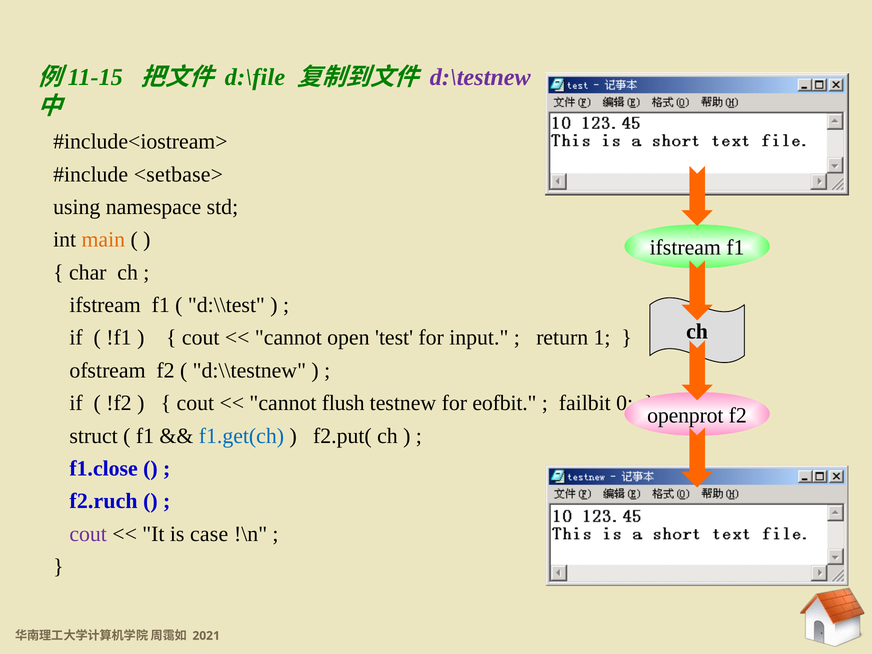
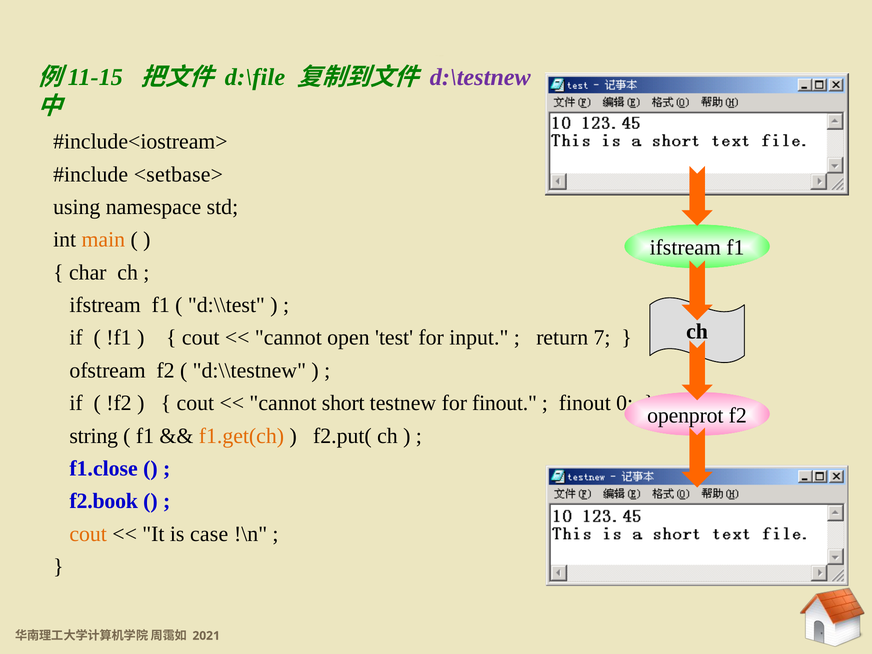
1: 1 -> 7 (602, 338)
flush: flush -> short (343, 403)
for eofbit: eofbit -> finout (505, 403)
failbit: failbit -> finout (585, 403)
struct: struct -> string (94, 436)
f1.get(ch colour: blue -> orange (241, 436)
f2.ruch: f2.ruch -> f2.book (104, 501)
cout colour: purple -> orange (88, 534)
